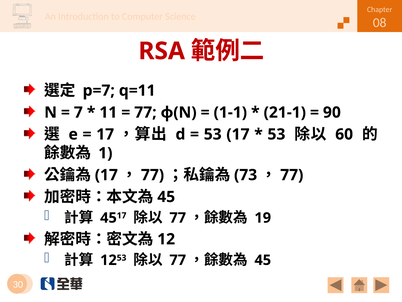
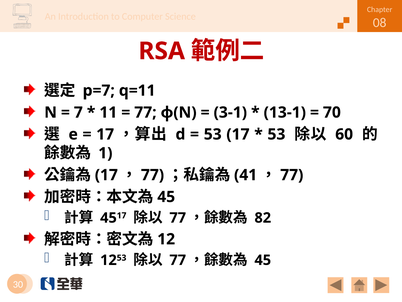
1-1: 1-1 -> 3-1 (230, 112)
21-1: 21-1 -> 13-1 (285, 112)
90: 90 -> 70 (332, 112)
73: 73 -> 41 (246, 175)
19: 19 -> 82 (263, 217)
